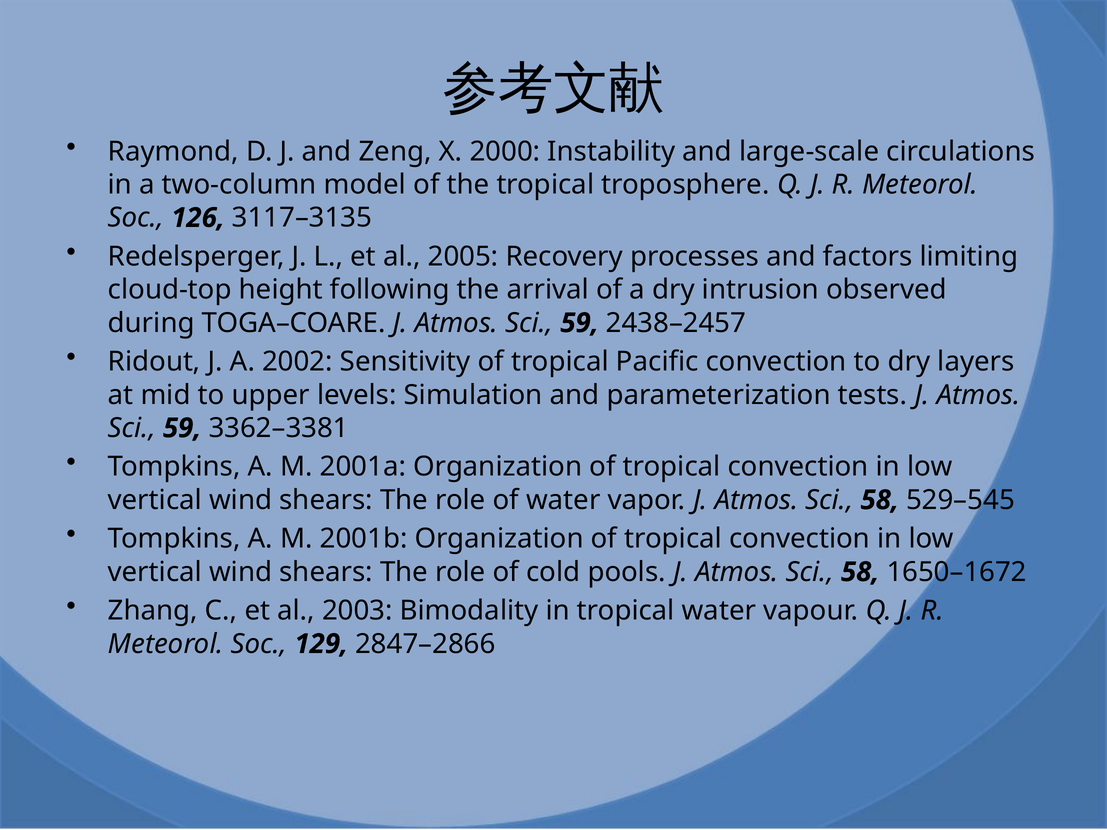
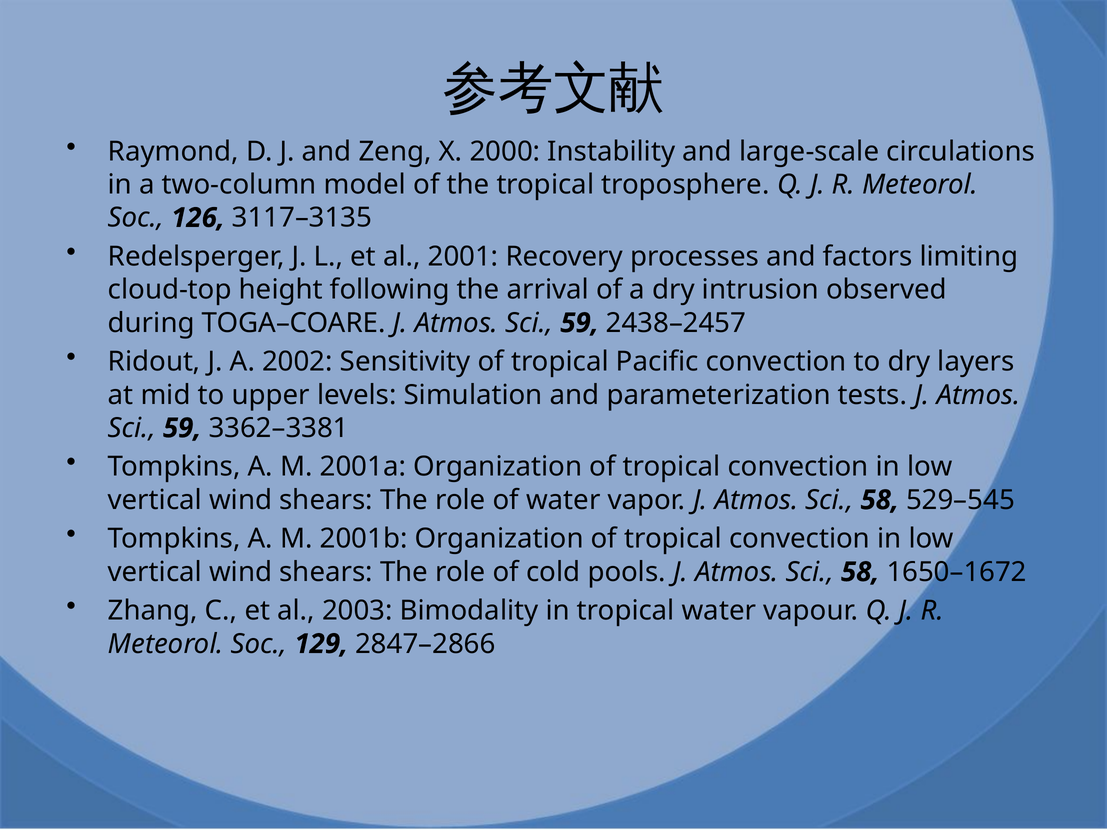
2005: 2005 -> 2001 (463, 257)
